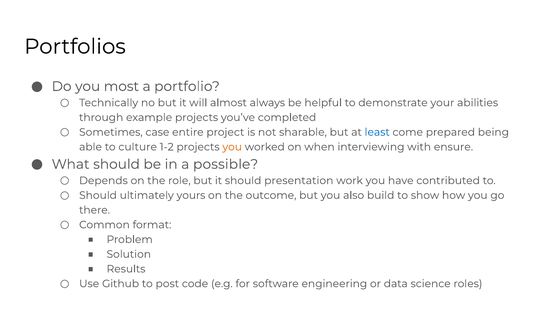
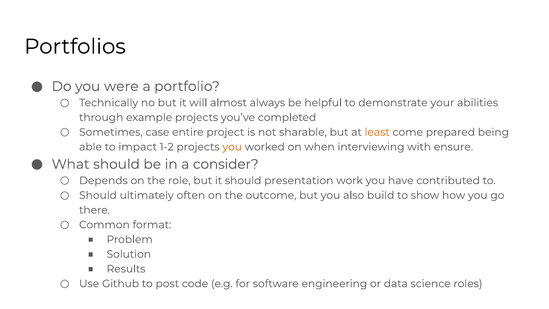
most: most -> were (121, 86)
least colour: blue -> orange (377, 132)
culture: culture -> impact (138, 147)
possible: possible -> consider (226, 164)
yours: yours -> often (191, 195)
